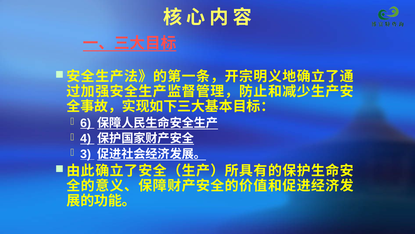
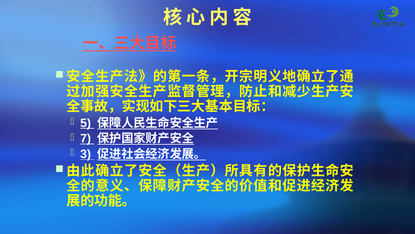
6: 6 -> 5 (86, 123)
4: 4 -> 7 (86, 138)
